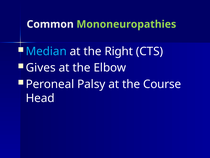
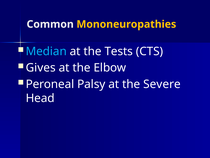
Mononeuropathies colour: light green -> yellow (126, 24)
Right: Right -> Tests (119, 51)
Course: Course -> Severe (162, 84)
